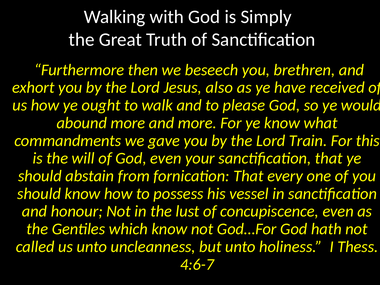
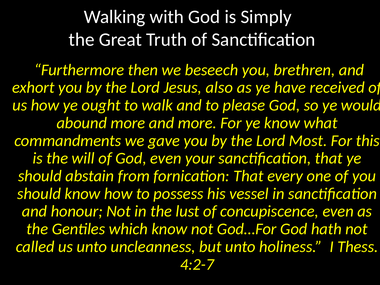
Train: Train -> Most (308, 141)
4:6-7: 4:6-7 -> 4:2-7 (197, 264)
